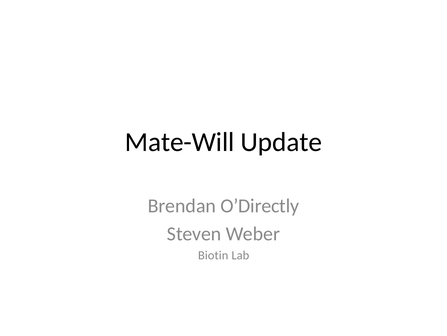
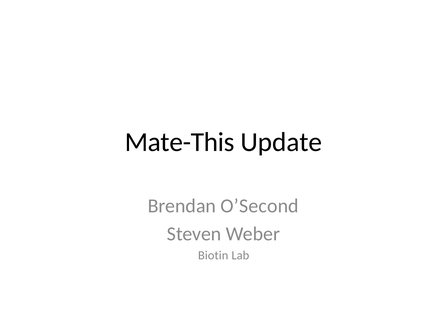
Mate-Will: Mate-Will -> Mate-This (180, 142)
O’Directly: O’Directly -> O’Second (260, 206)
